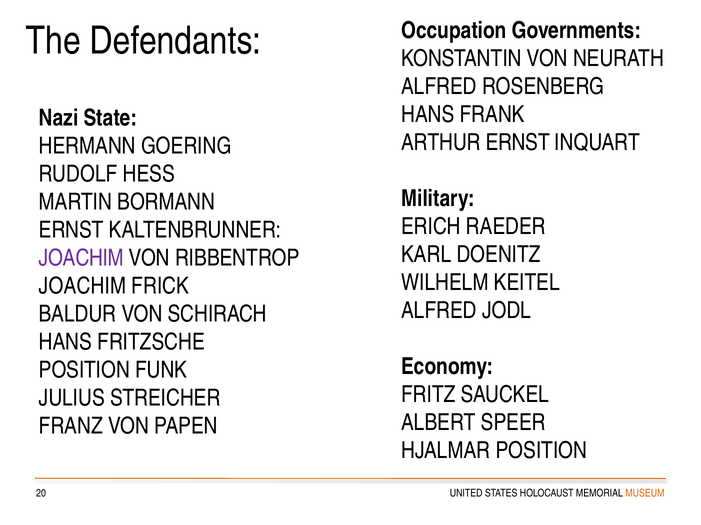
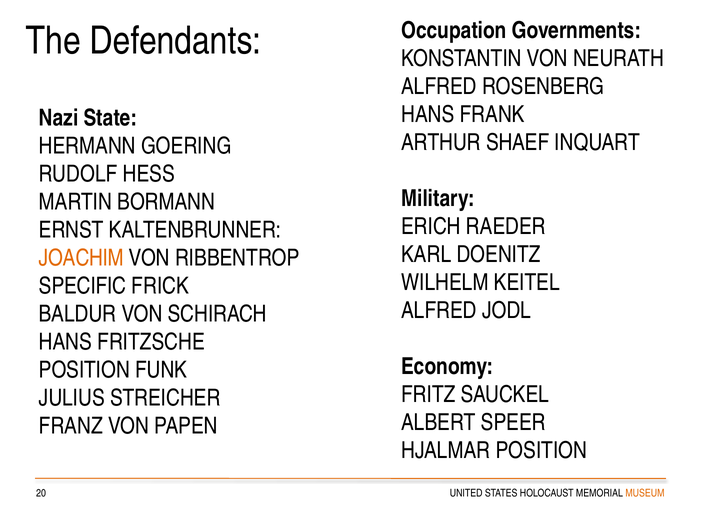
ARTHUR ERNST: ERNST -> SHAEF (518, 143)
JOACHIM colour: purple -> orange (81, 259)
JOACHIM: JOACHIM -> SPECIFIC (83, 287)
